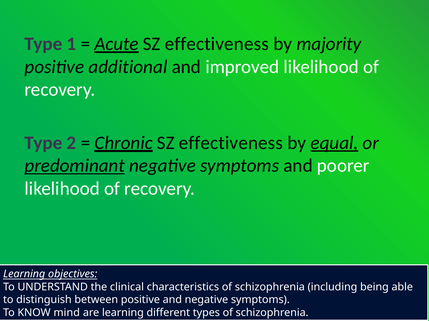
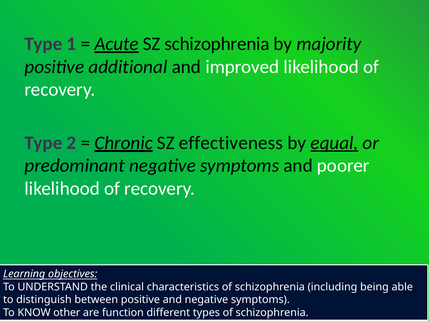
effectiveness: effectiveness -> schizophrenia (217, 44)
predominant underline: present -> none (75, 166)
mind: mind -> other (67, 313)
are learning: learning -> function (123, 313)
